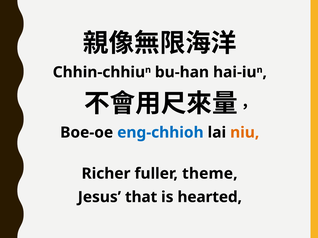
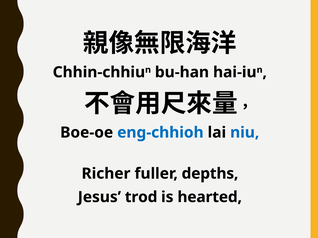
niu colour: orange -> blue (245, 133)
theme: theme -> depths (210, 174)
that: that -> trod (141, 197)
